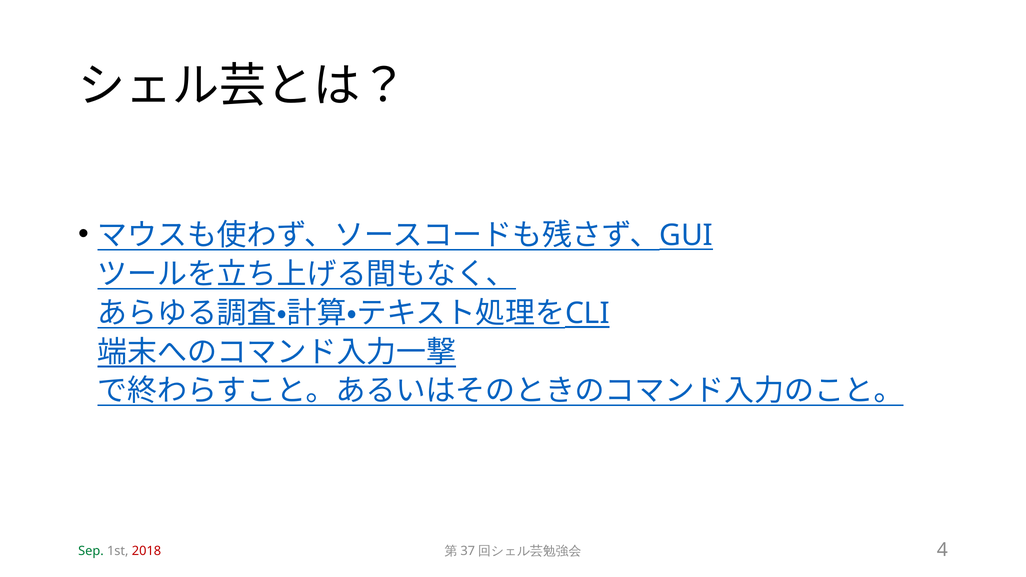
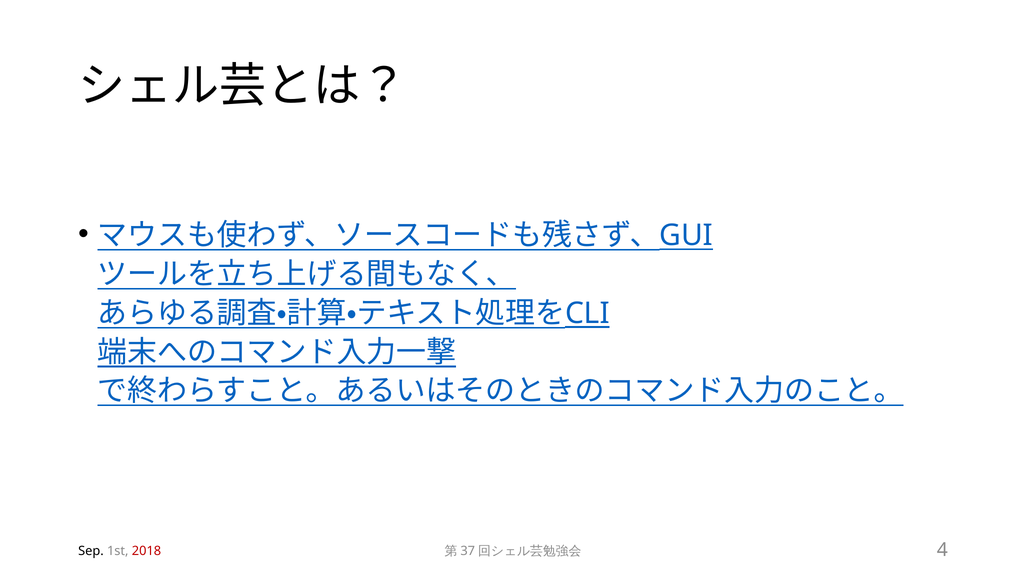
Sep colour: green -> black (91, 551)
